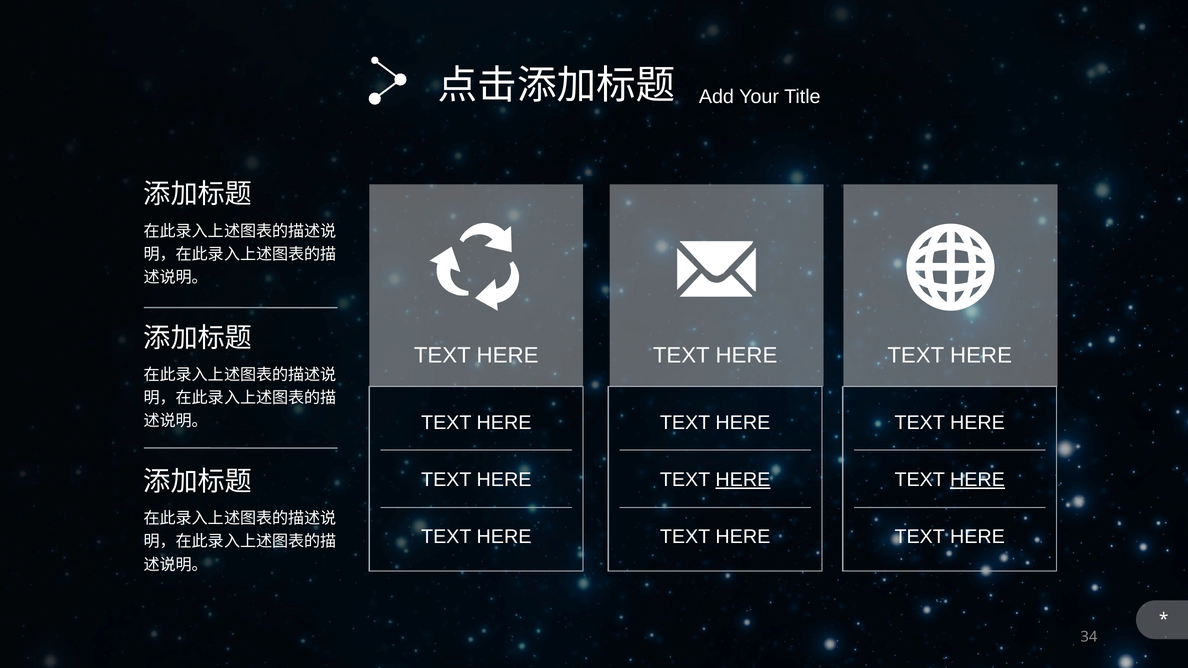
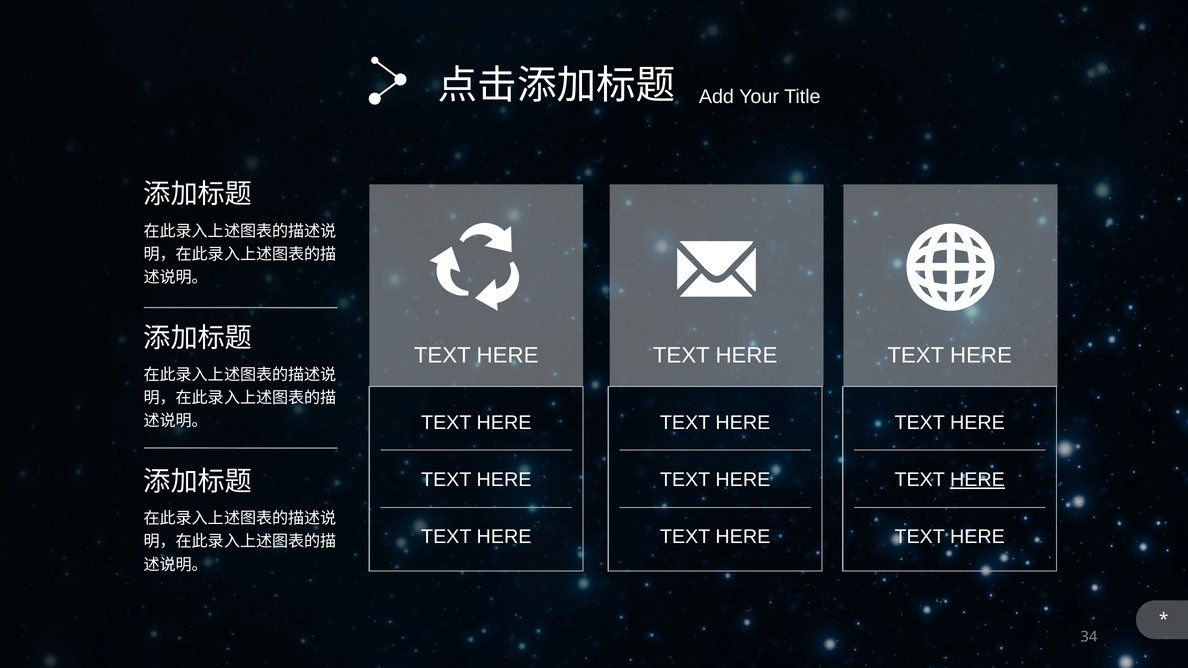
HERE underline: present -> none (743, 480)
